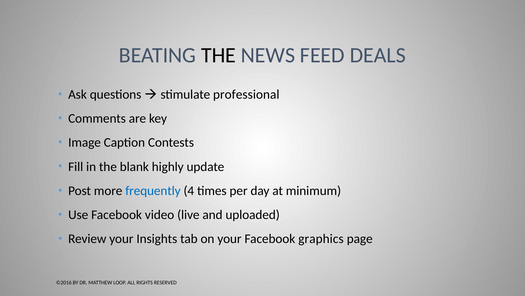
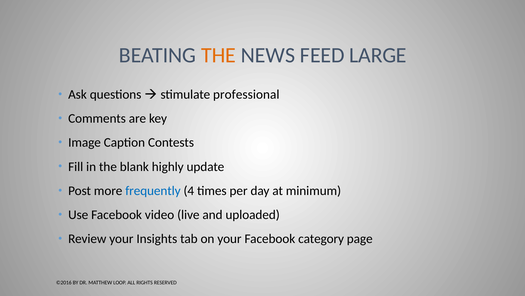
THE colour: black -> orange (219, 55)
DEALS: DEALS -> LARGE (378, 55)
graphics: graphics -> category (321, 238)
